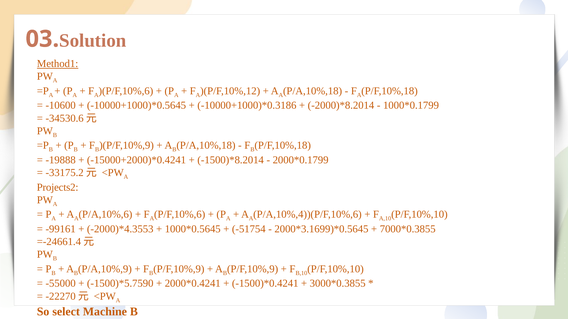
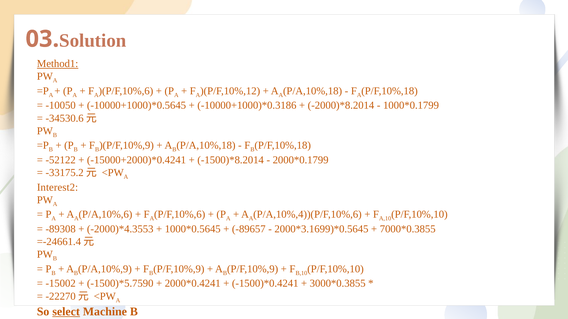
-10600: -10600 -> -10050 (61, 106)
-19888: -19888 -> -52122 (61, 160)
Projects2: Projects2 -> Interest2 (57, 187)
-99161: -99161 -> -89308 (61, 229)
-51754: -51754 -> -89657 (249, 229)
-55000: -55000 -> -15002 (61, 284)
select underline: none -> present (66, 312)
